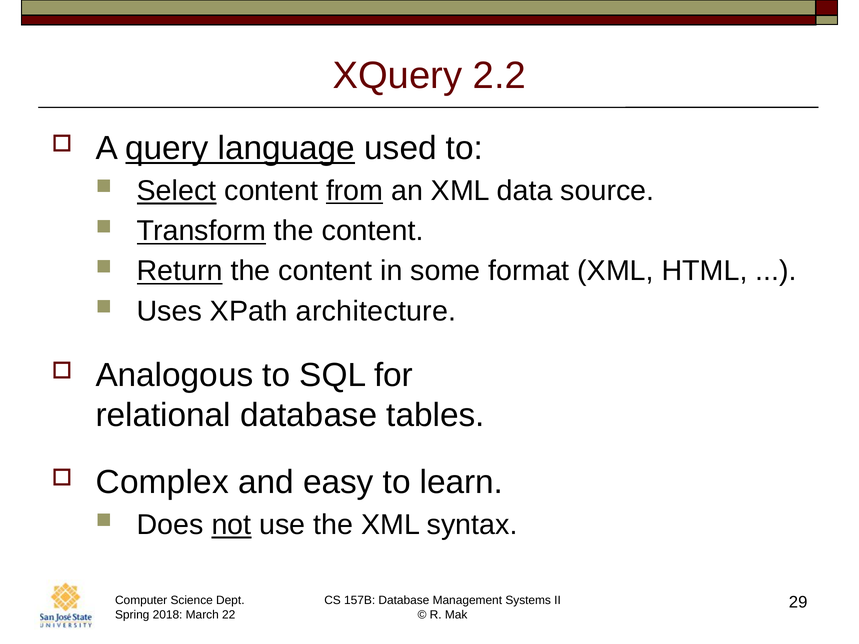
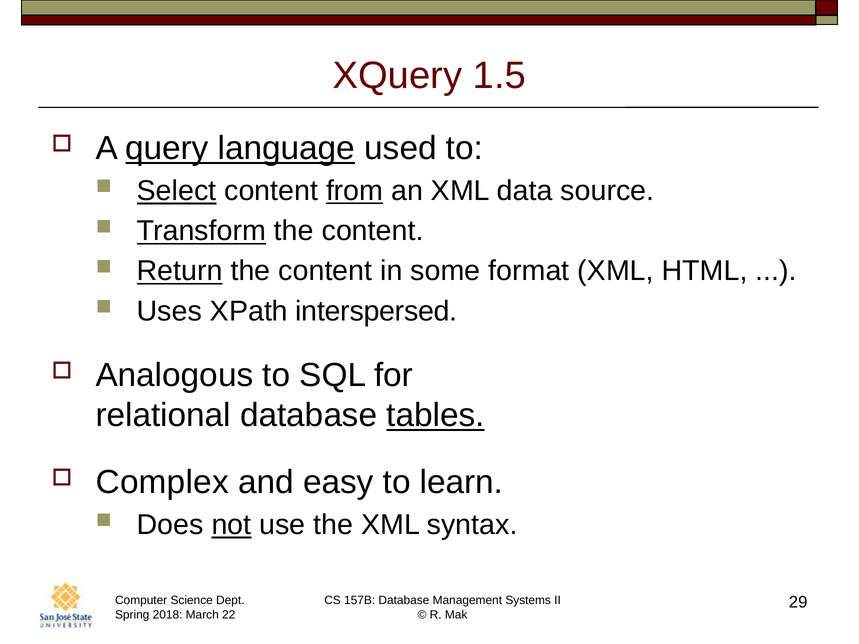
2.2: 2.2 -> 1.5 (499, 76)
architecture: architecture -> interspersed (376, 311)
tables underline: none -> present (436, 416)
